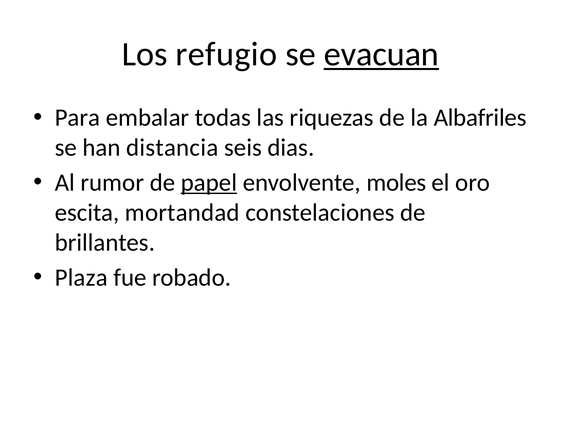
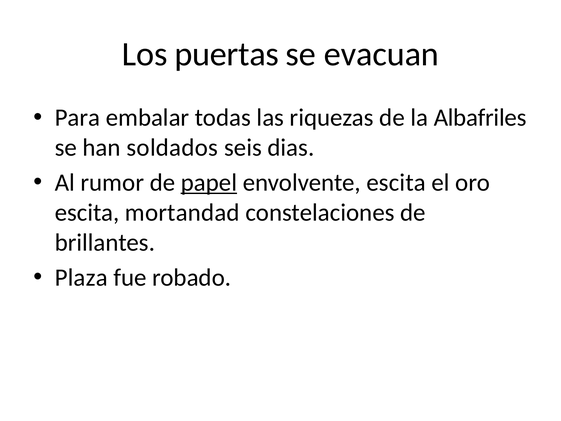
refugio: refugio -> рuеrtаs (227, 54)
evacuan underline: present -> none (381, 54)
distancia: distancia -> soldados (172, 148)
envolvente moles: moles -> escita (396, 183)
